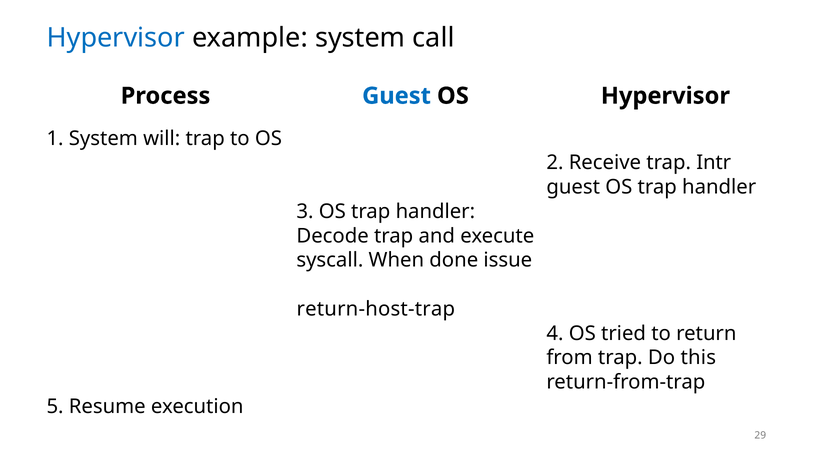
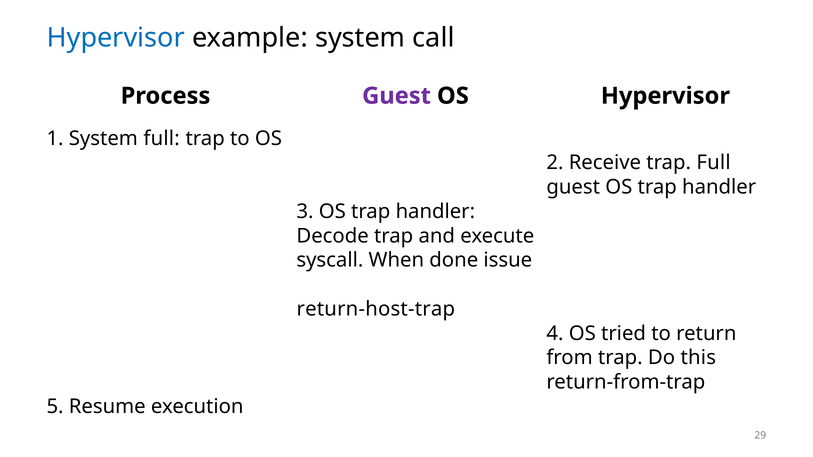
Guest colour: blue -> purple (397, 96)
System will: will -> full (162, 138)
trap Intr: Intr -> Full (714, 163)
